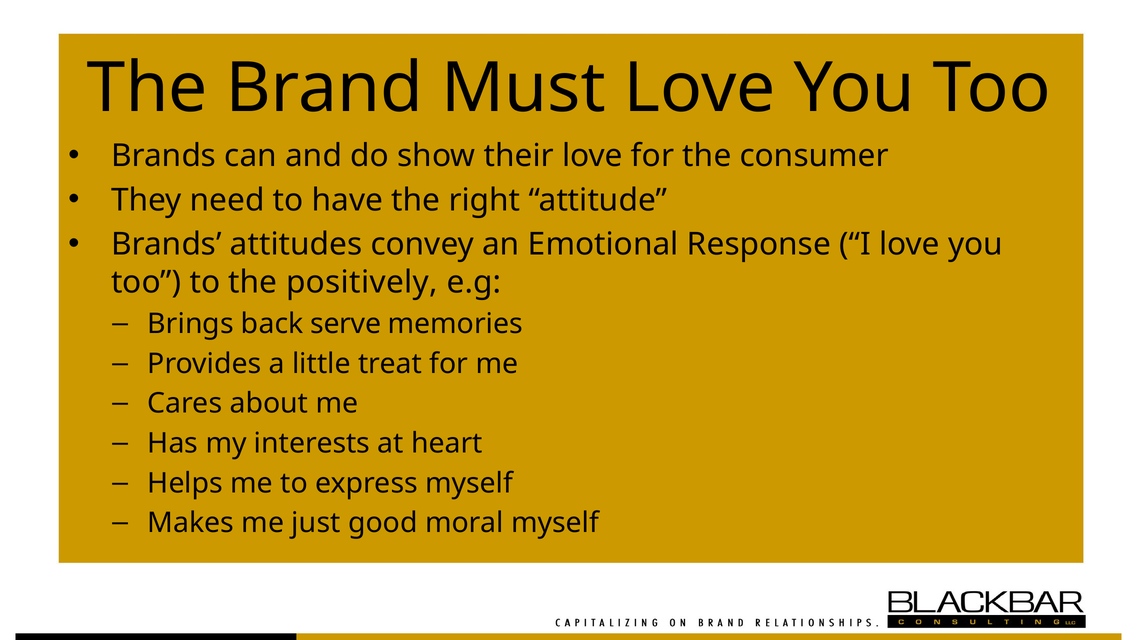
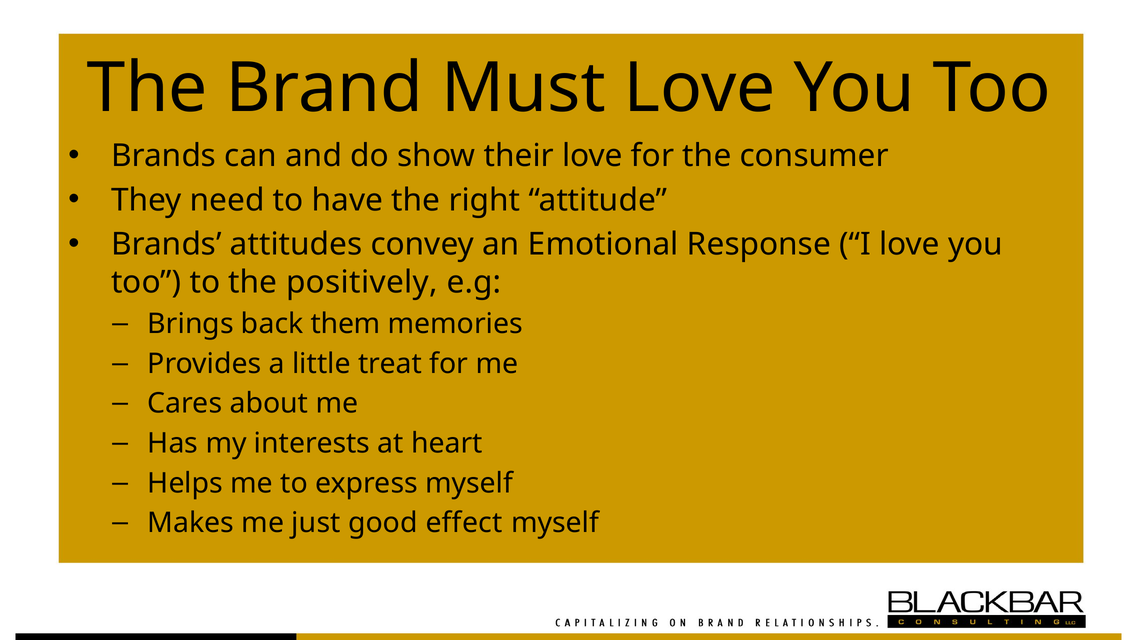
serve: serve -> them (346, 324)
moral: moral -> effect (464, 524)
